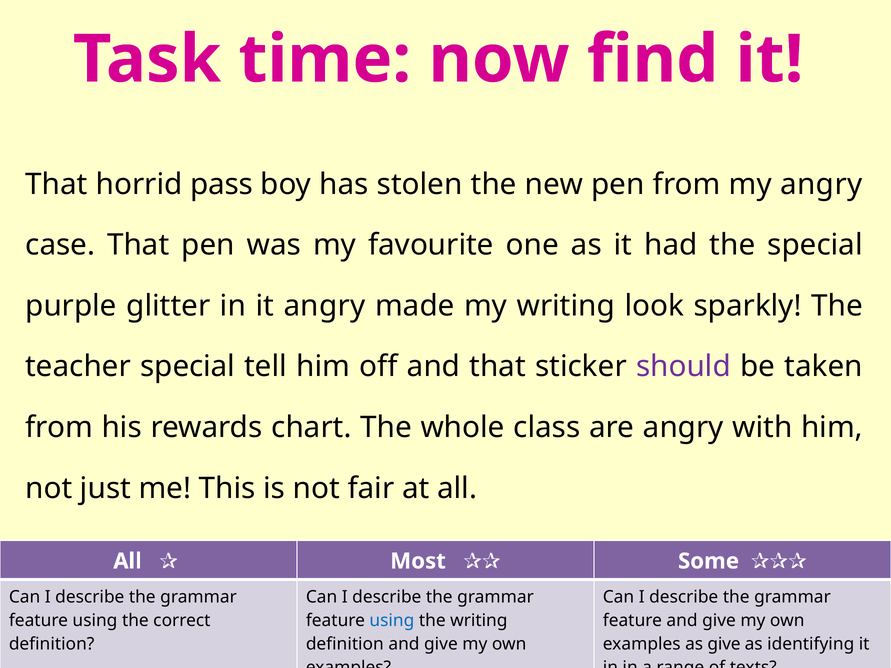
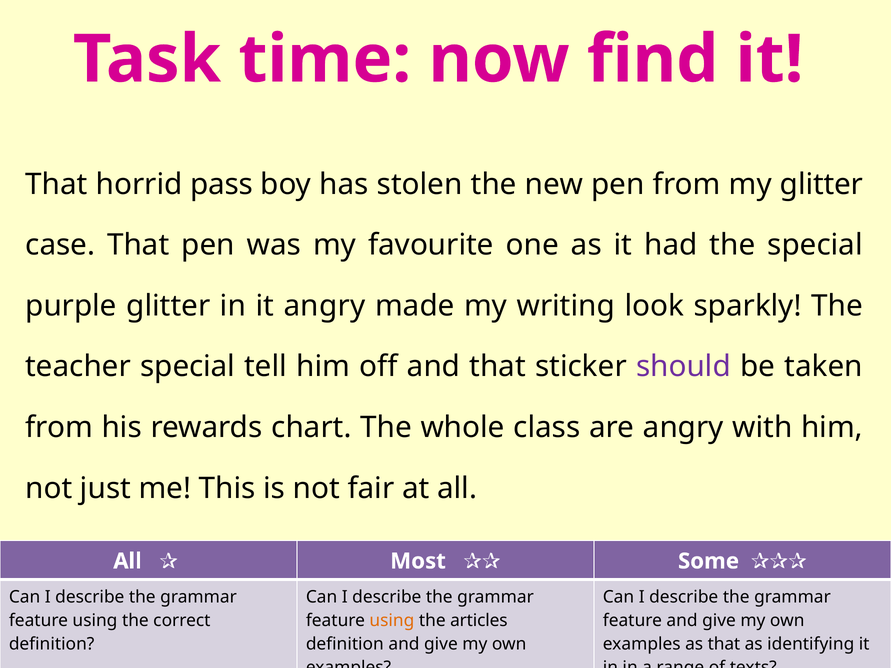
my angry: angry -> glitter (822, 184)
using colour: blue -> orange (392, 621)
the writing: writing -> articles (479, 621)
as give: give -> that (724, 644)
